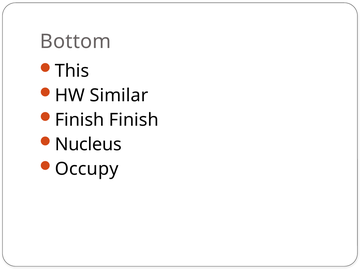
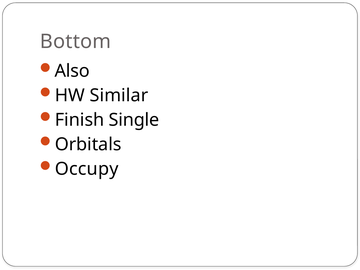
This: This -> Also (72, 71)
Finish Finish: Finish -> Single (134, 120)
Nucleus: Nucleus -> Orbitals (88, 144)
